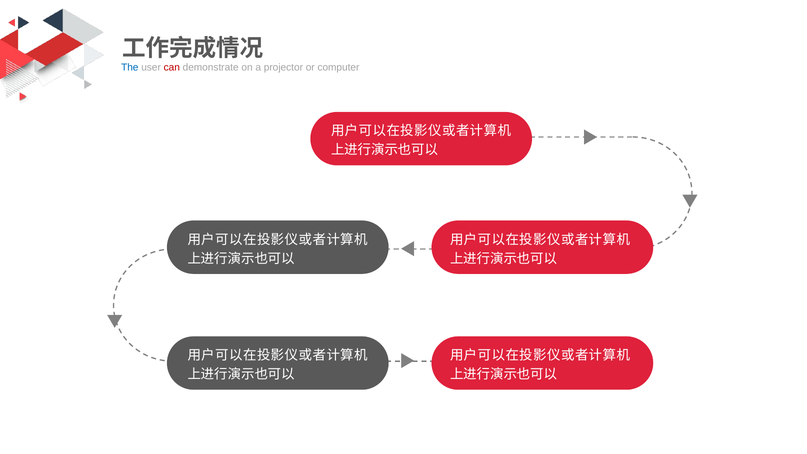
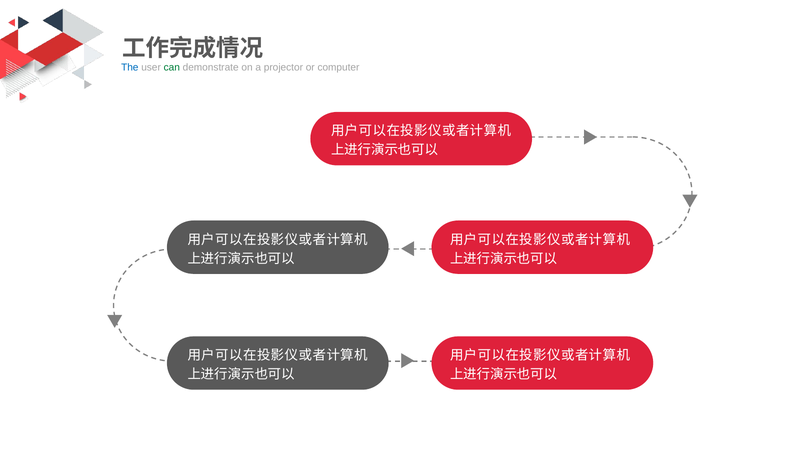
can colour: red -> green (172, 67)
